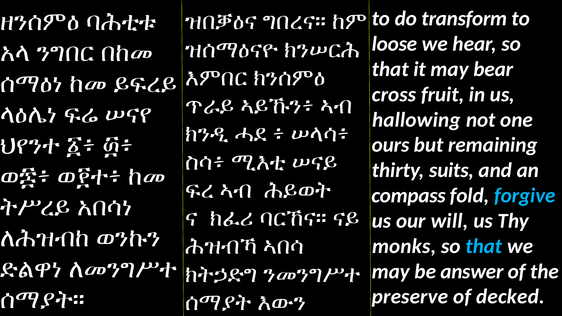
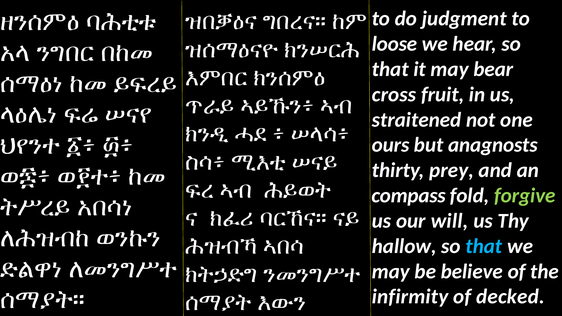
transform: transform -> judgment (464, 19)
hallowing: hallowing -> straitened (417, 120)
remaining: remaining -> anagnosts (493, 145)
suits: suits -> prey (452, 170)
forgive colour: light blue -> light green (525, 196)
monks: monks -> hallow (404, 246)
answer: answer -> believe (472, 272)
preserve: preserve -> infirmity (410, 297)
